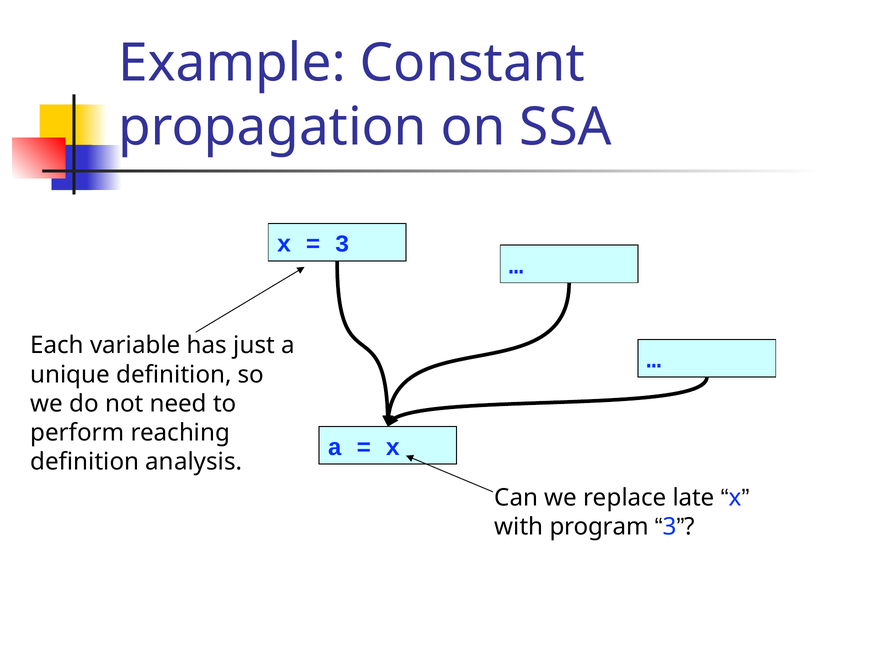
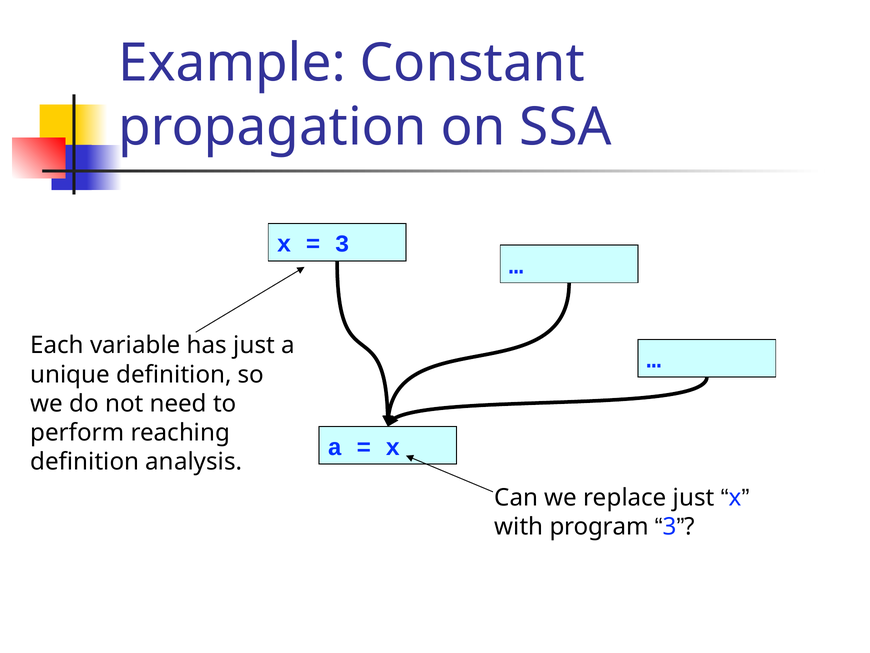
replace late: late -> just (694, 497)
